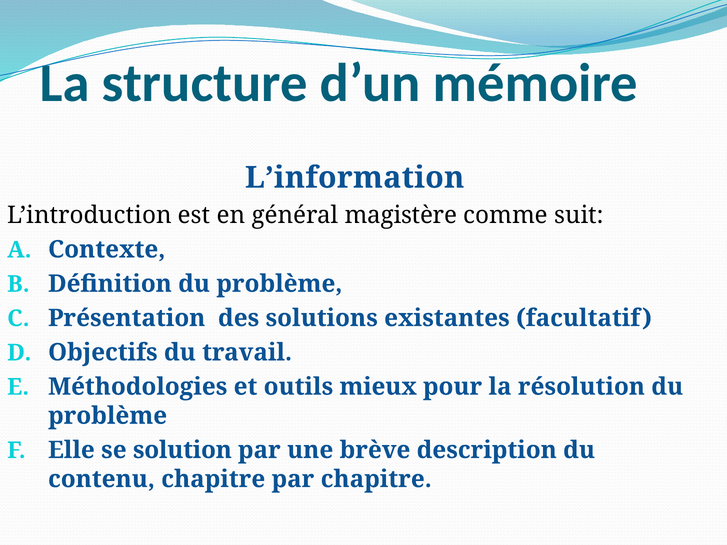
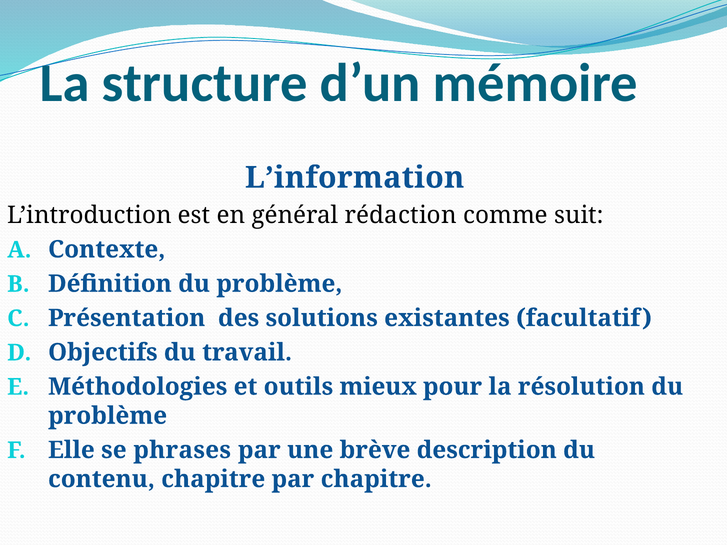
magistère: magistère -> rédaction (401, 215)
solution: solution -> phrases (182, 450)
